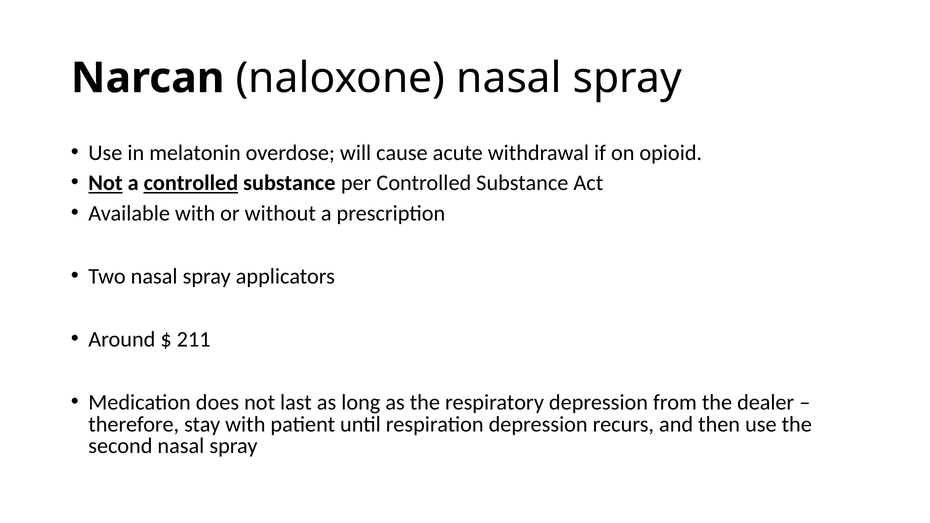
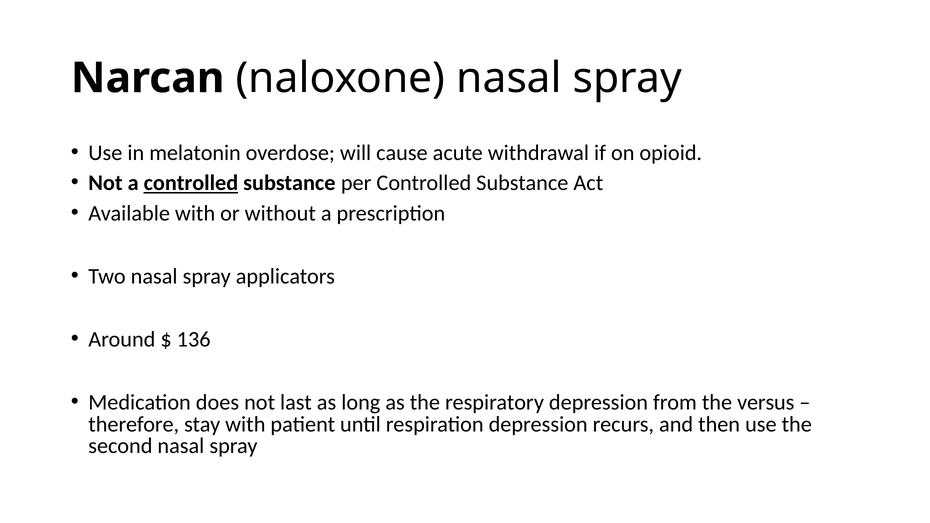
Not underline: present -> none (105, 183)
211: 211 -> 136 (194, 340)
dealer: dealer -> versus (766, 403)
